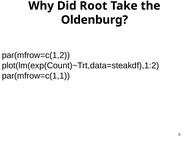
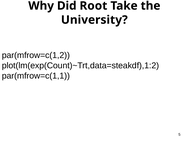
Oldenburg: Oldenburg -> University (94, 20)
